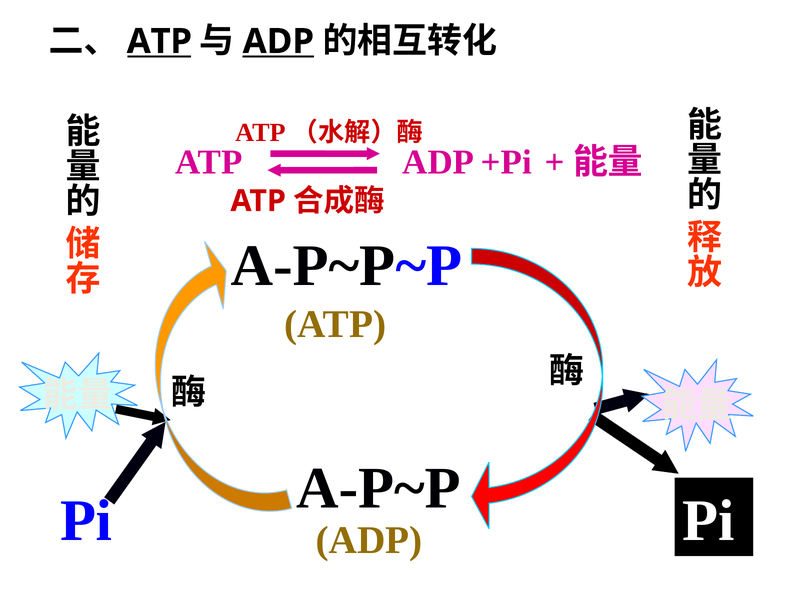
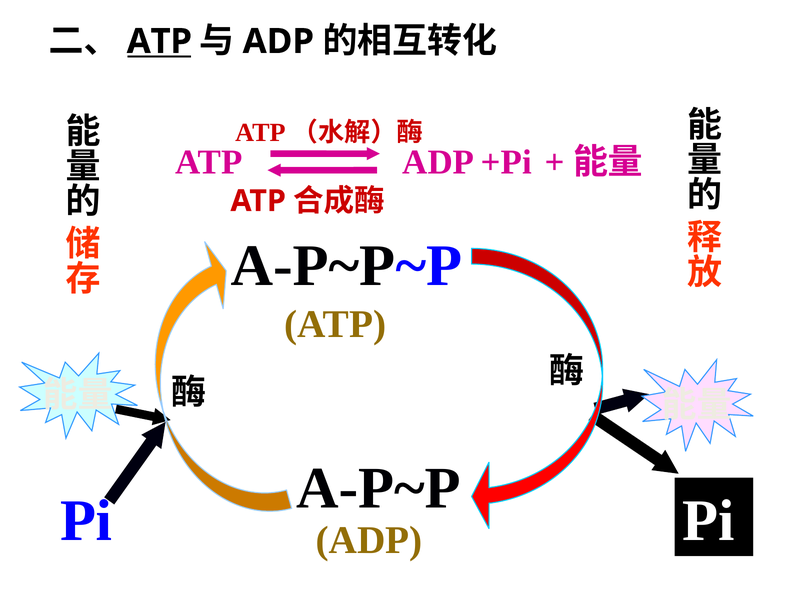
ADP underline: present -> none (278, 42)
